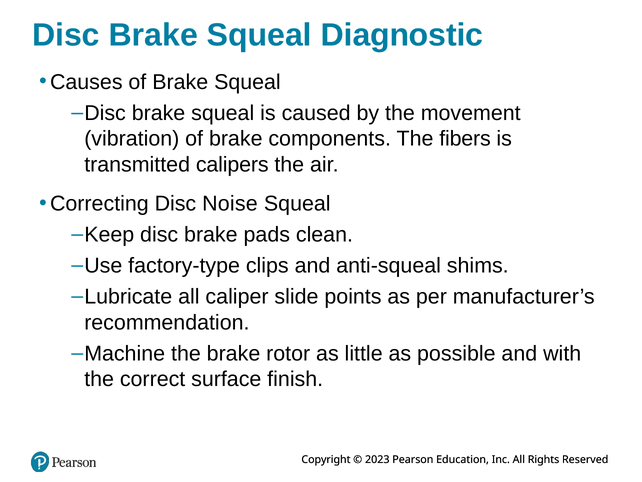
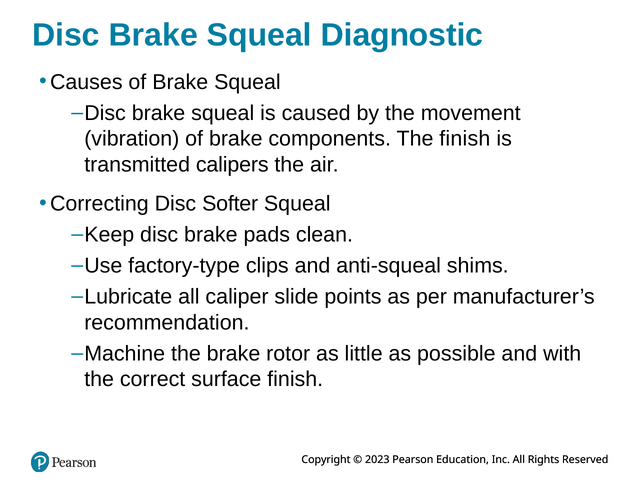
The fibers: fibers -> finish (465, 139)
Noise: Noise -> Softer (230, 203)
